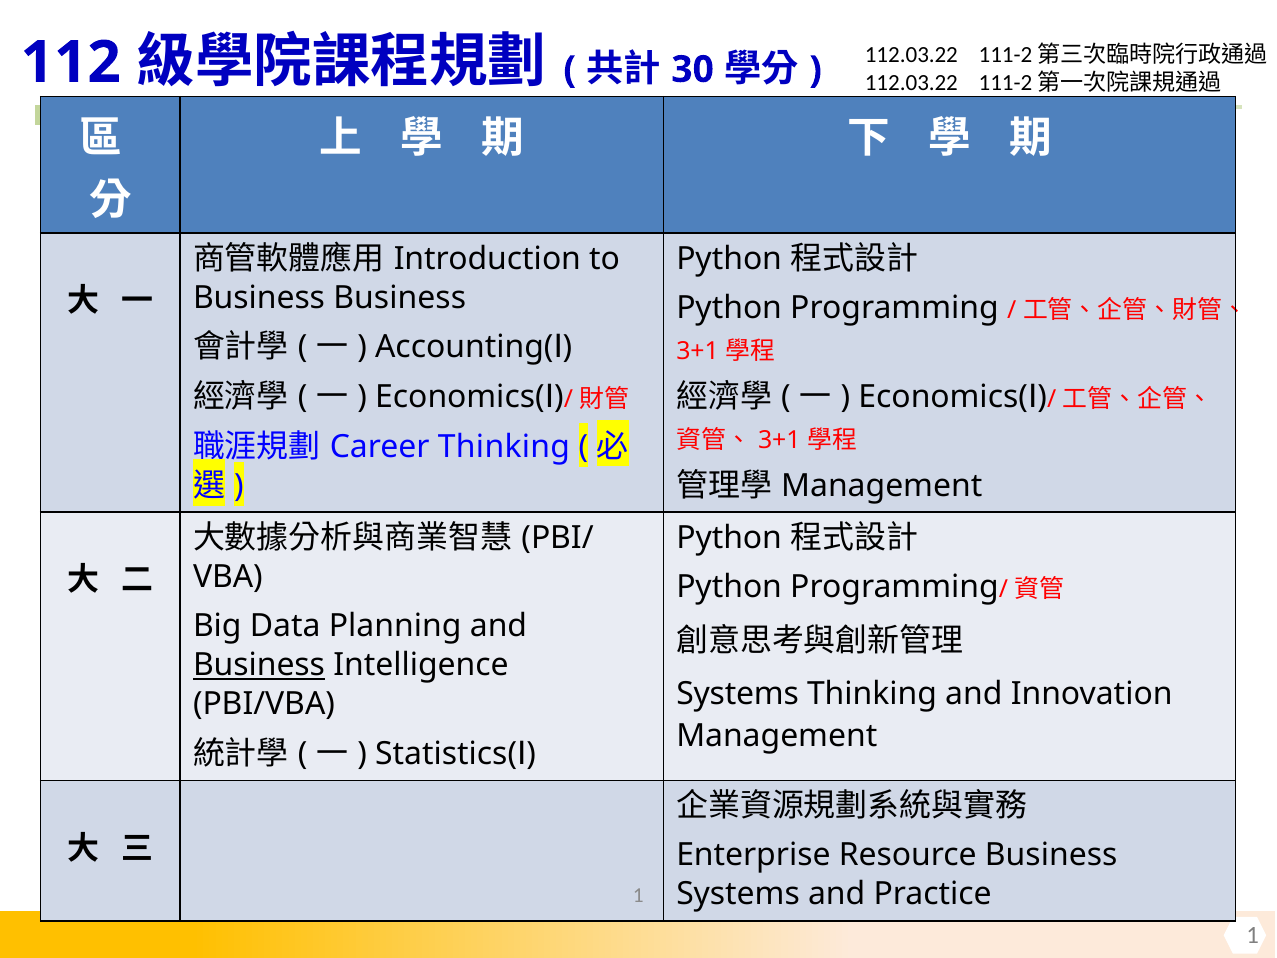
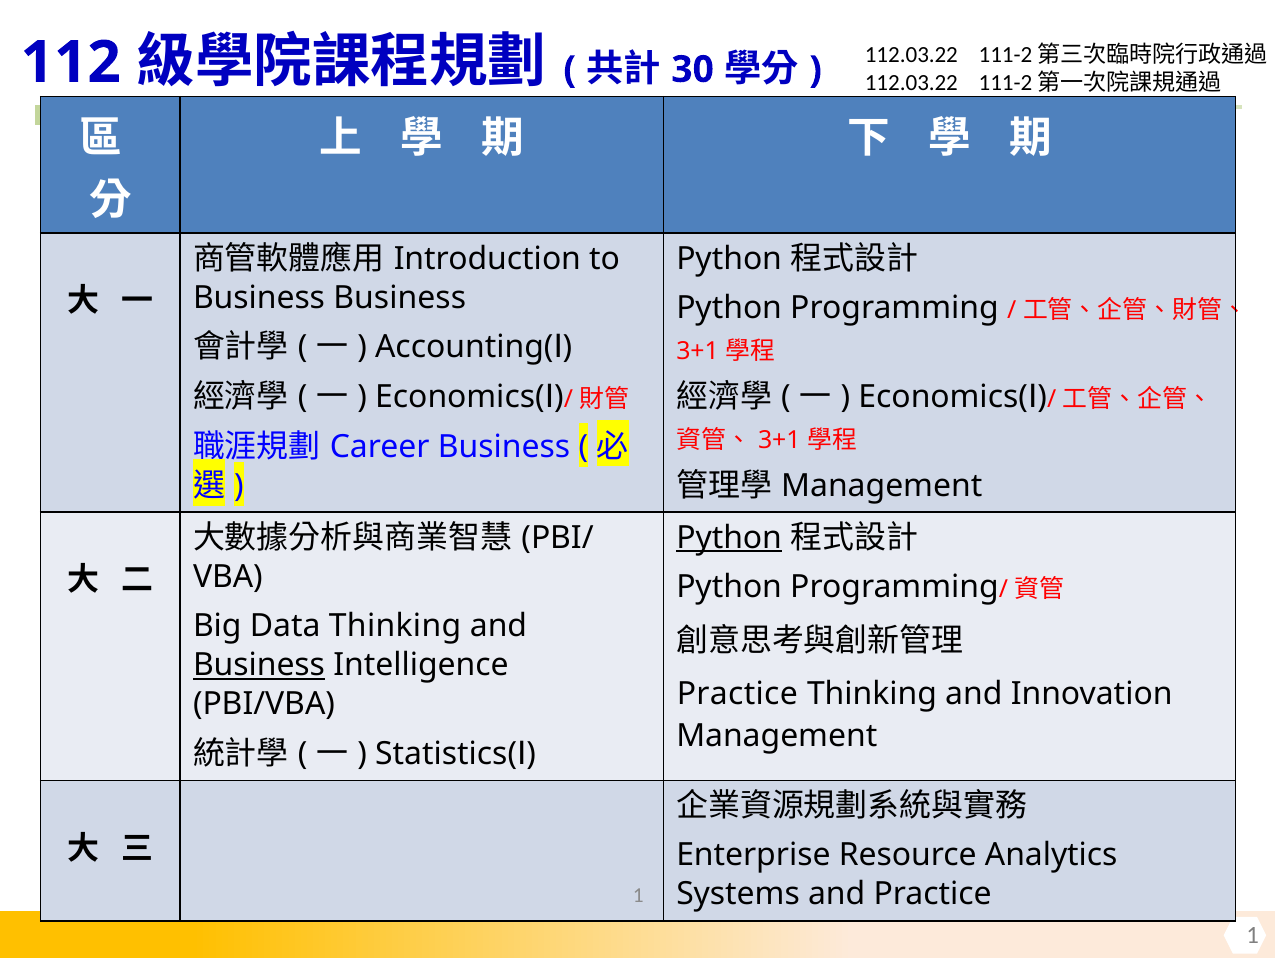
Thinking: Thinking -> Business (504, 447)
Python underline: none -> present (729, 537)
Data Planning: Planning -> Thinking (395, 626)
Systems: Systems -> Practice (737, 693)
Resource Business: Business -> Analytics (1051, 855)
